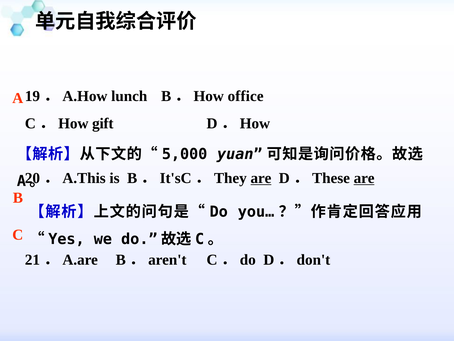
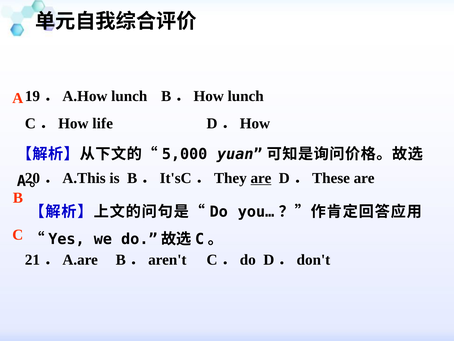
B．How office: office -> lunch (246, 96)
gift: gift -> life (103, 123)
are underline: present -> none (364, 178)
